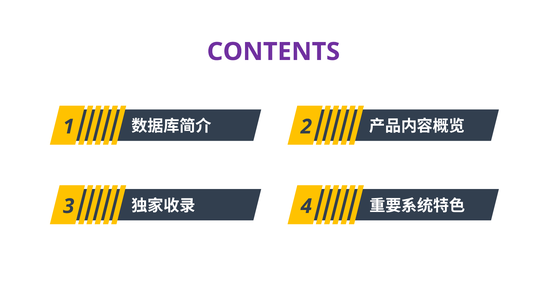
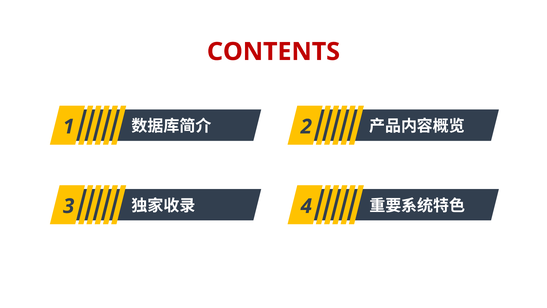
CONTENTS colour: purple -> red (273, 52)
